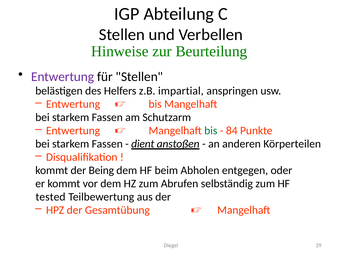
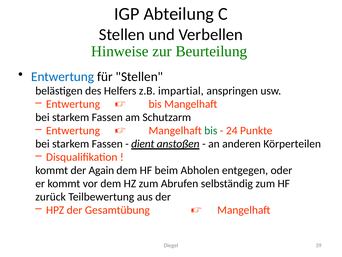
Entwertung colour: purple -> blue (63, 77)
84: 84 -> 24 (232, 130)
Being: Being -> Again (101, 170)
tested: tested -> zurück (51, 197)
